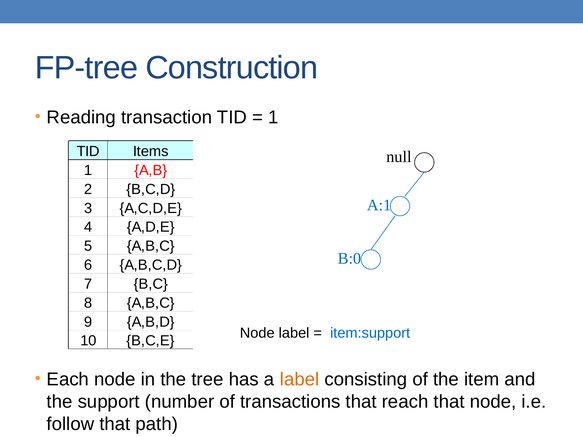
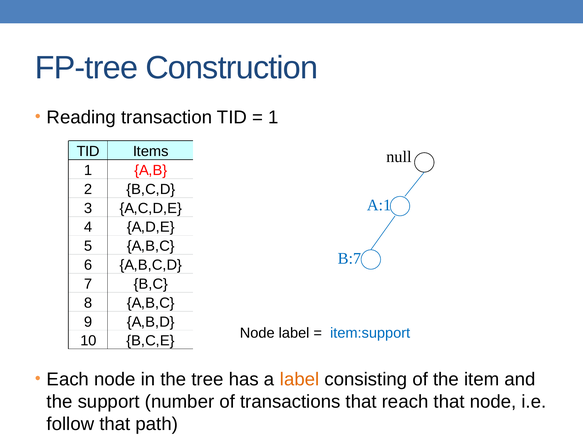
B:0: B:0 -> B:7 (349, 259)
